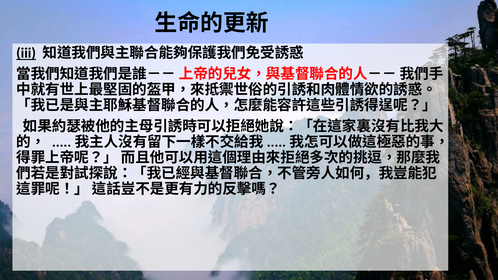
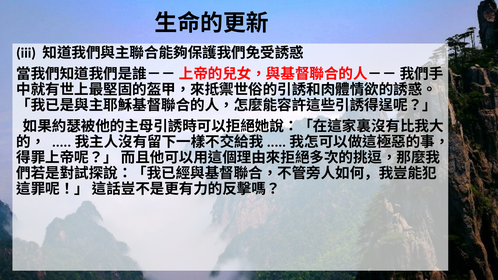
iii underline: present -> none (26, 53)
